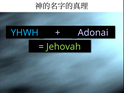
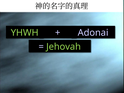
YHWH colour: light blue -> light green (25, 33)
